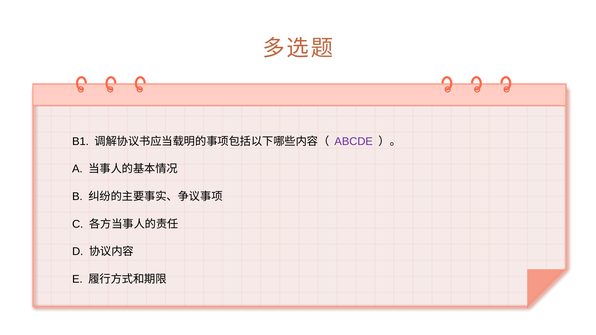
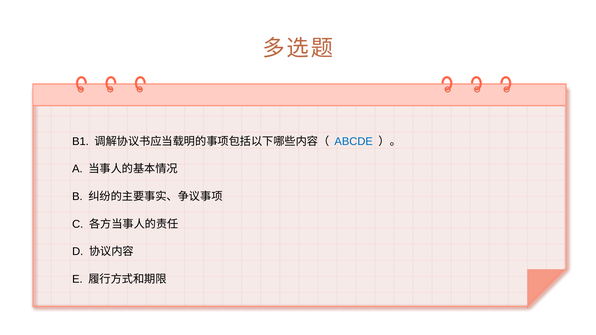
ABCDE colour: purple -> blue (354, 142)
